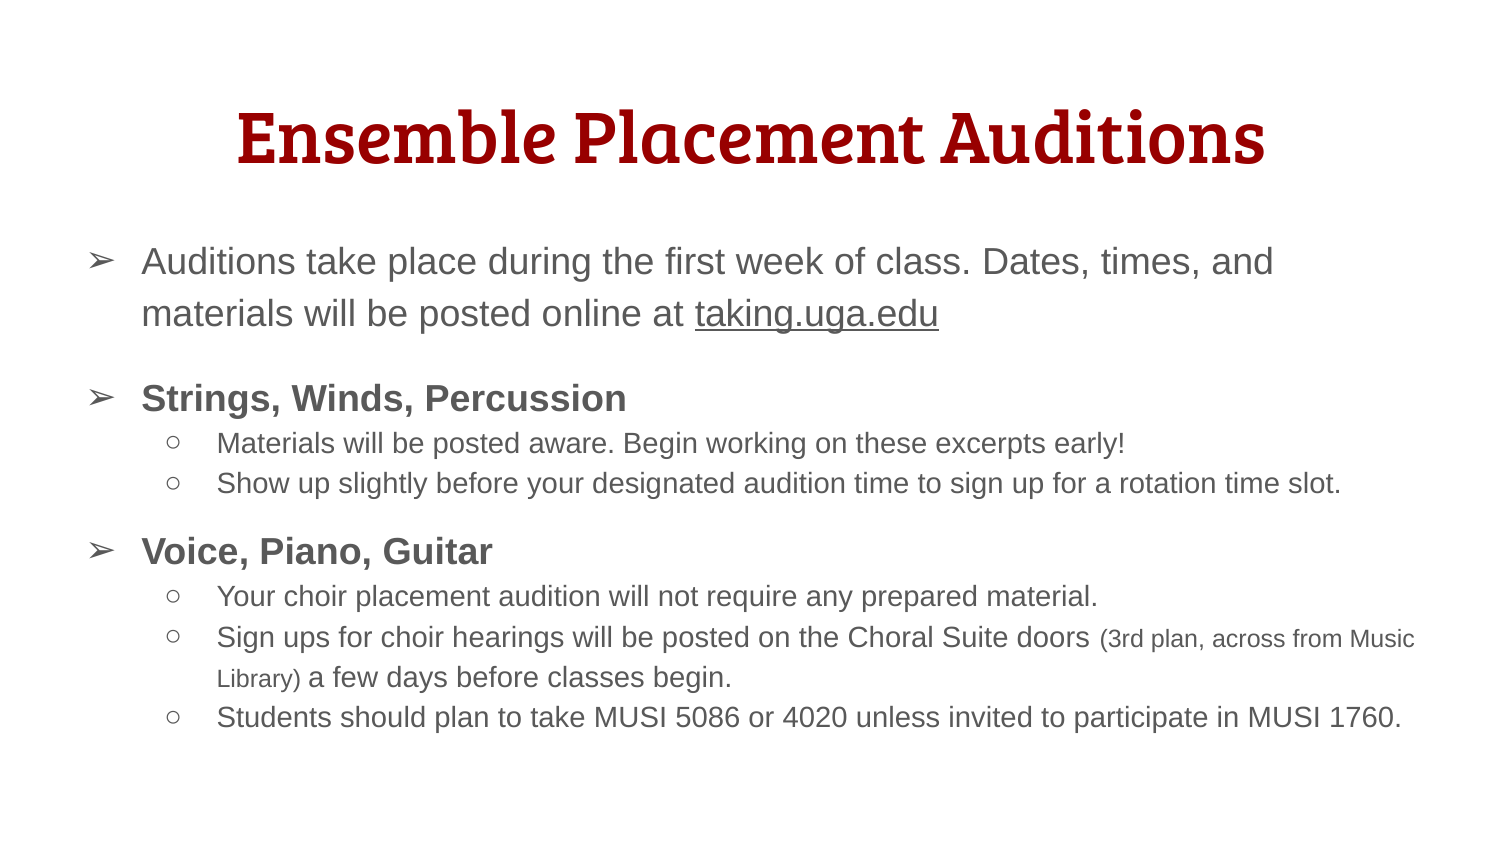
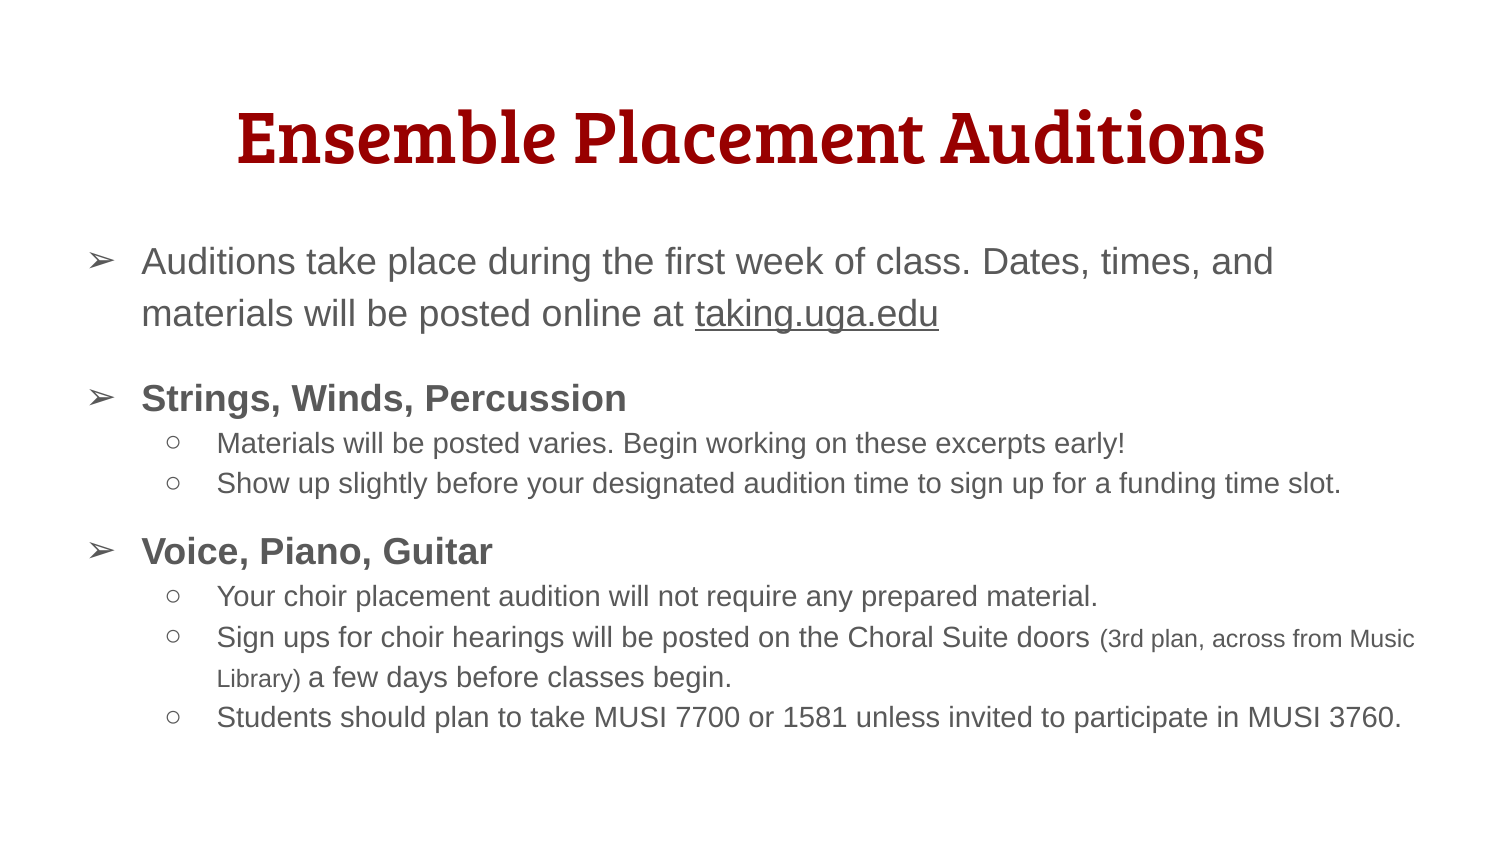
aware: aware -> varies (572, 444)
rotation: rotation -> funding (1168, 484)
5086: 5086 -> 7700 (708, 718)
4020: 4020 -> 1581 (815, 718)
1760: 1760 -> 3760 (1366, 718)
